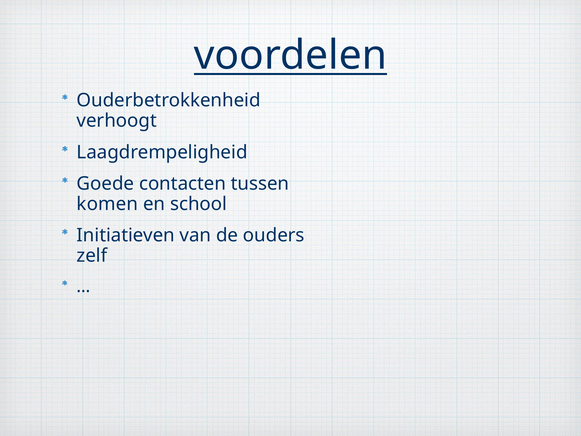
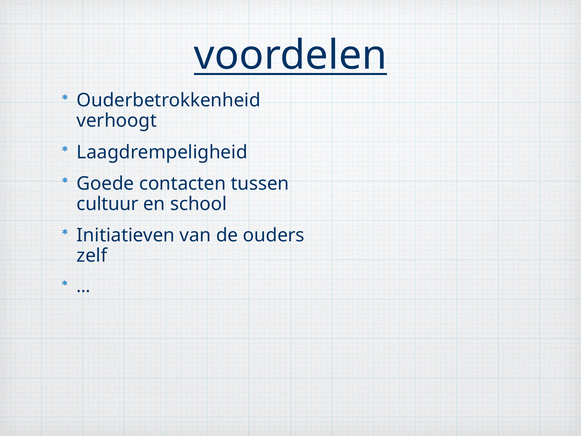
komen: komen -> cultuur (108, 204)
